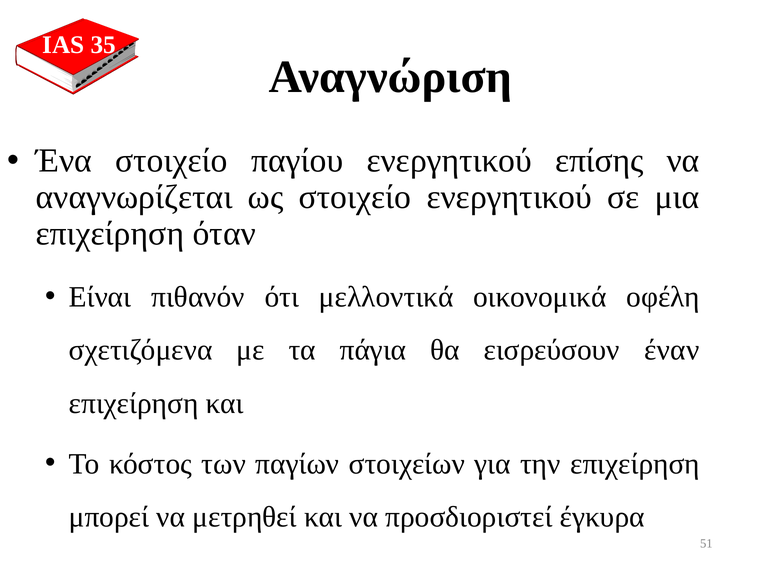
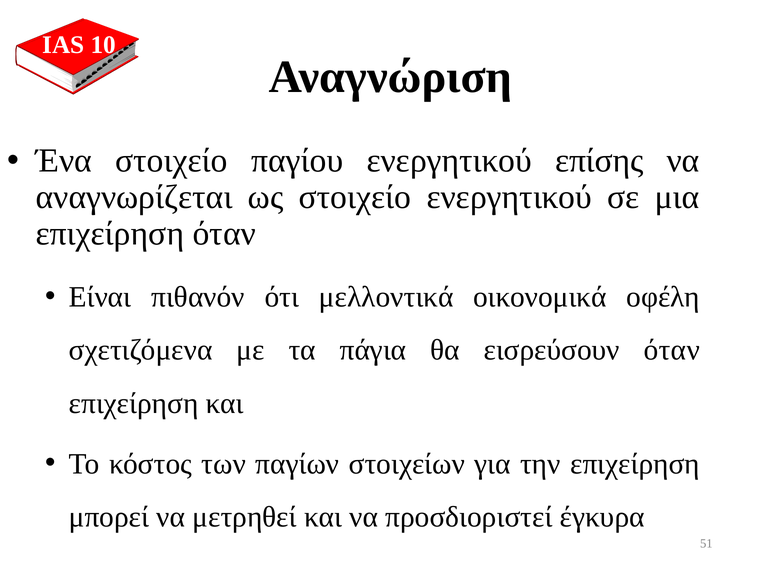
35: 35 -> 10 (103, 45)
εισρεύσουν έναν: έναν -> όταν (672, 350)
